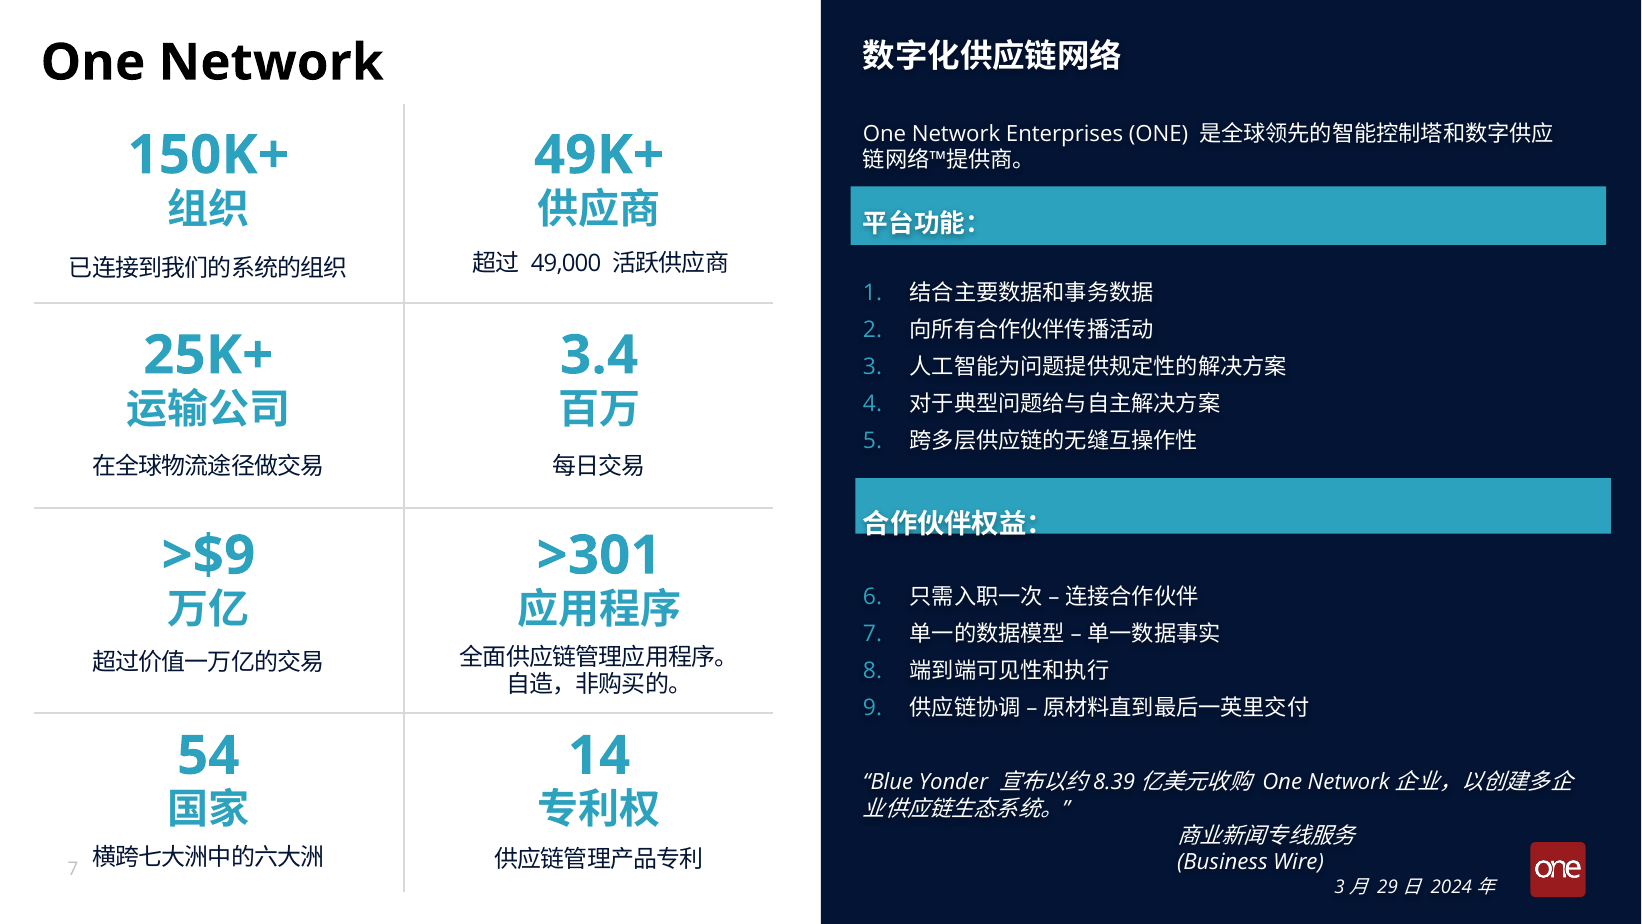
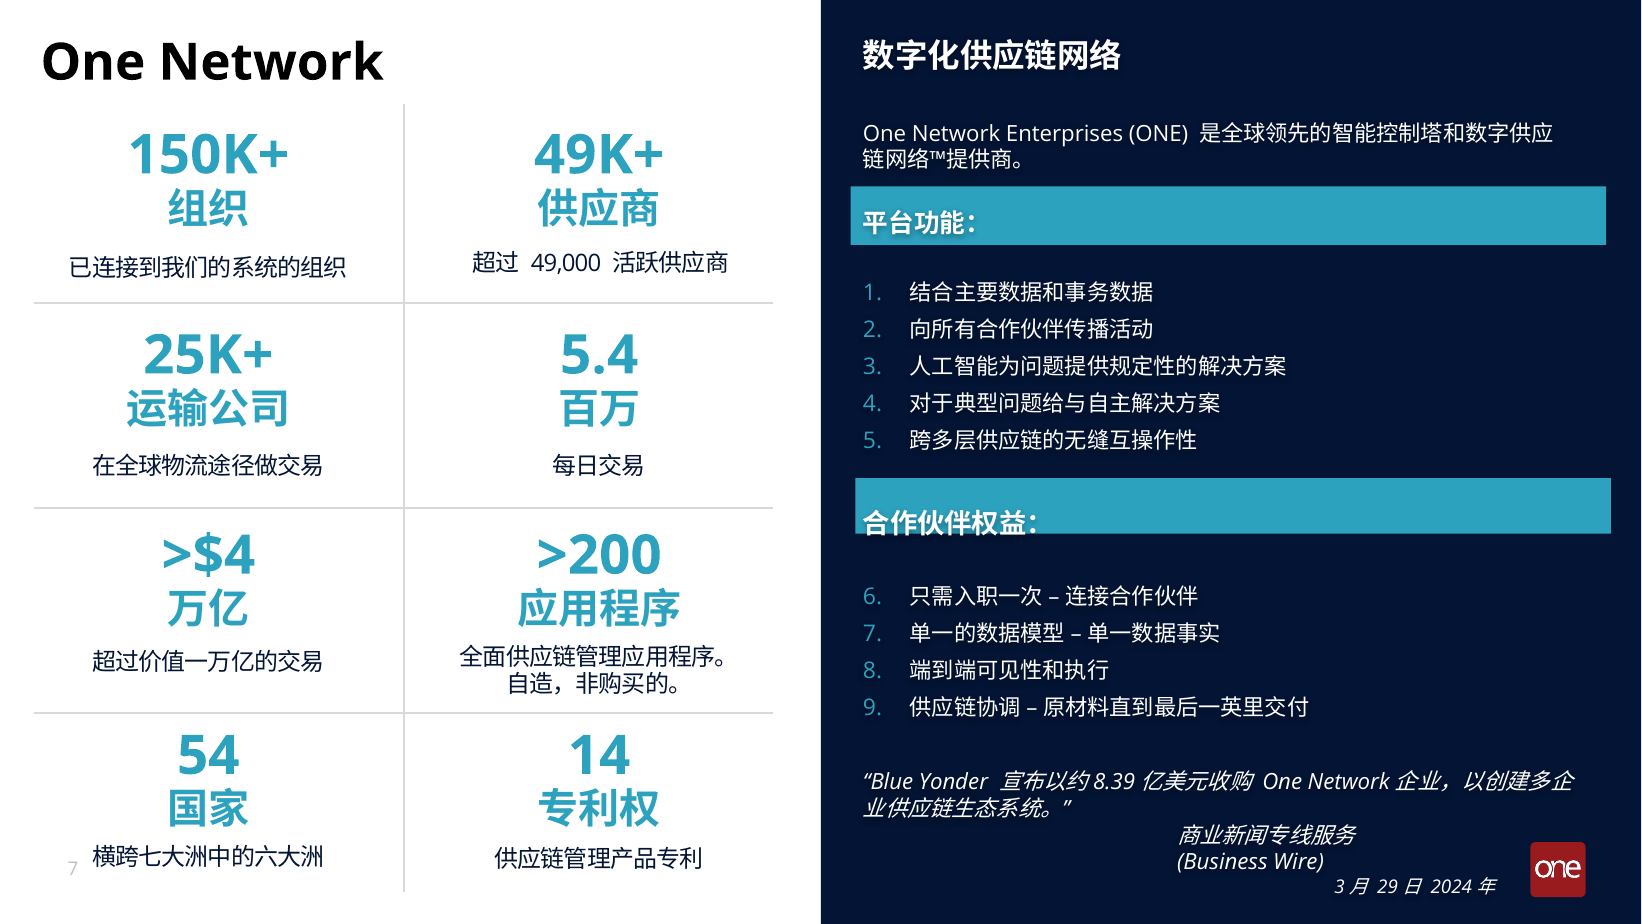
3.4: 3.4 -> 5.4 (599, 355)
>$9: >$9 -> >$4 (208, 555)
>301: >301 -> >200 (599, 555)
